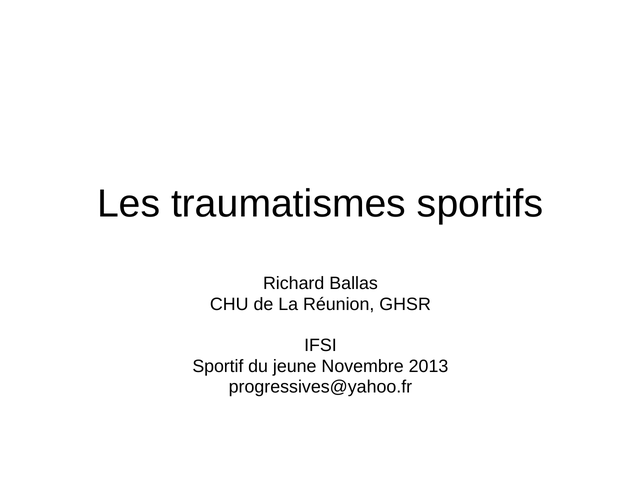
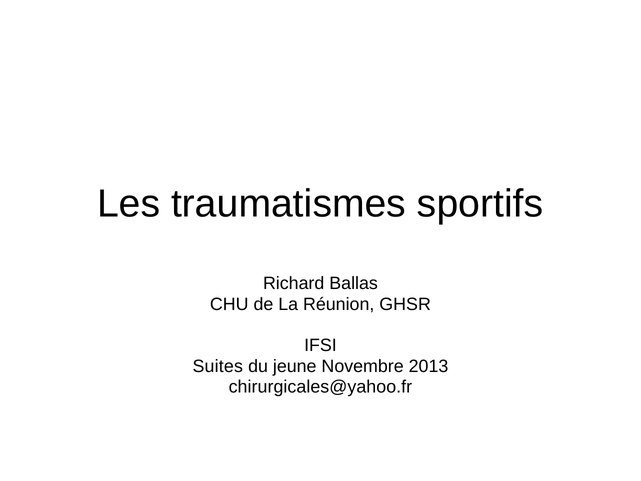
Sportif: Sportif -> Suites (218, 366)
progressives@yahoo.fr: progressives@yahoo.fr -> chirurgicales@yahoo.fr (320, 387)
